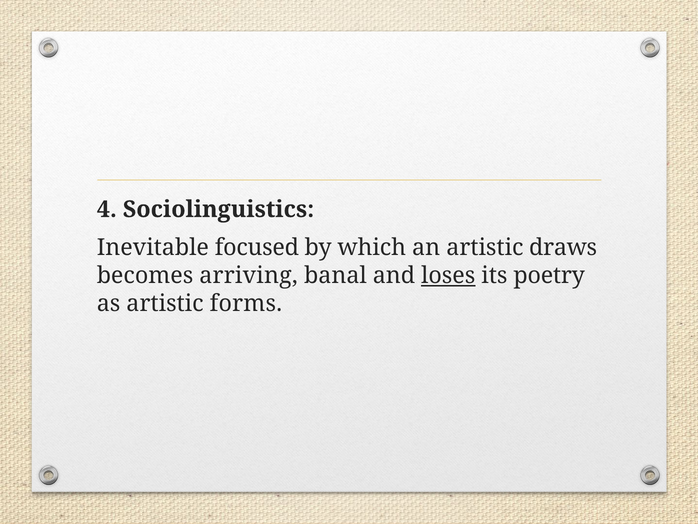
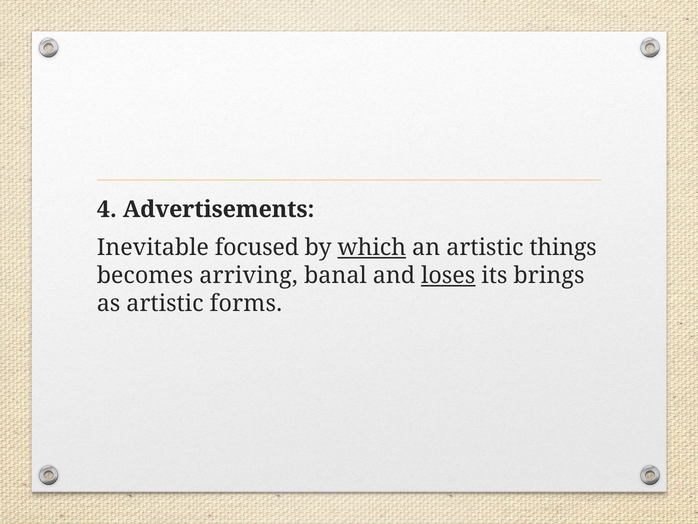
Sociolinguistics: Sociolinguistics -> Advertisements (219, 209)
which underline: none -> present (372, 248)
draws: draws -> things (563, 248)
poetry: poetry -> brings (549, 275)
